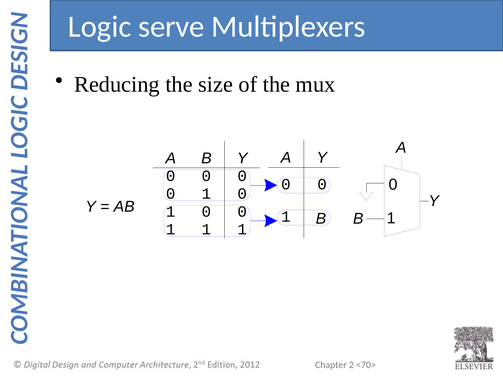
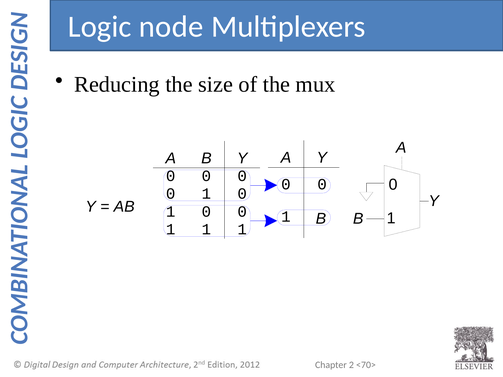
serve: serve -> node (171, 27)
